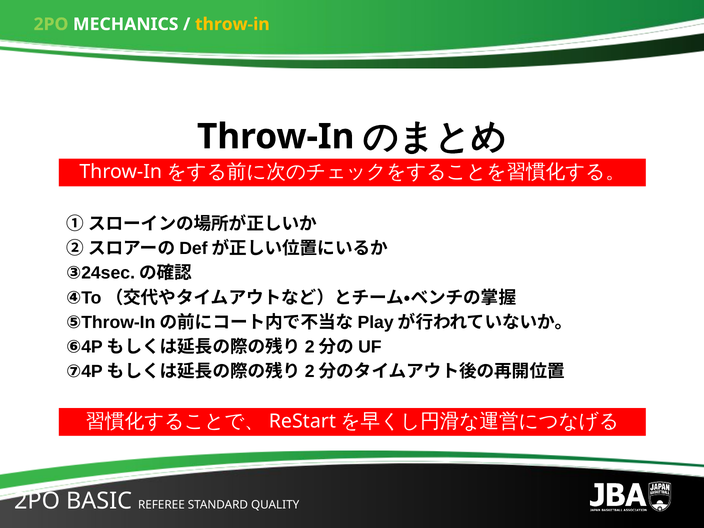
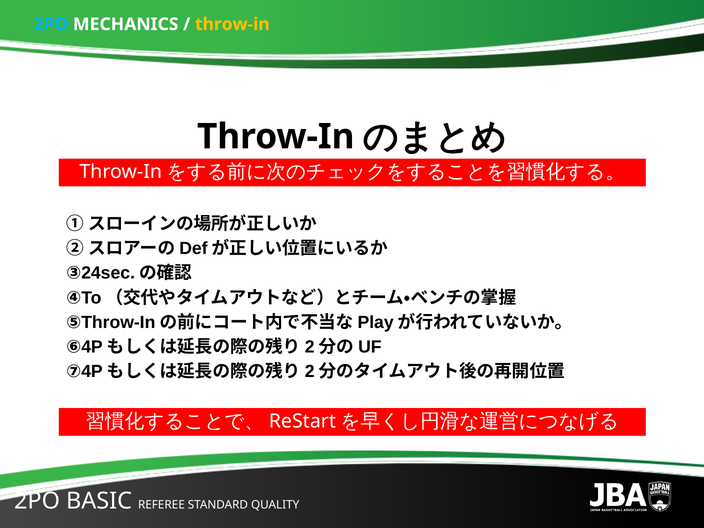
2PO colour: light green -> light blue (51, 24)
